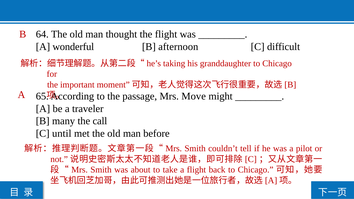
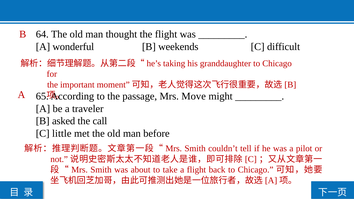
afternoon: afternoon -> weekends (178, 47)
many: many -> asked (64, 121)
until: until -> little (62, 134)
